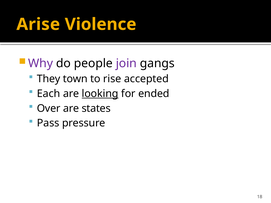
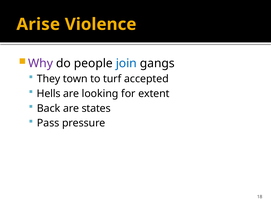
join colour: purple -> blue (126, 63)
rise: rise -> turf (112, 79)
Each: Each -> Hells (49, 94)
looking underline: present -> none (100, 94)
ended: ended -> extent (154, 94)
Over: Over -> Back (49, 108)
